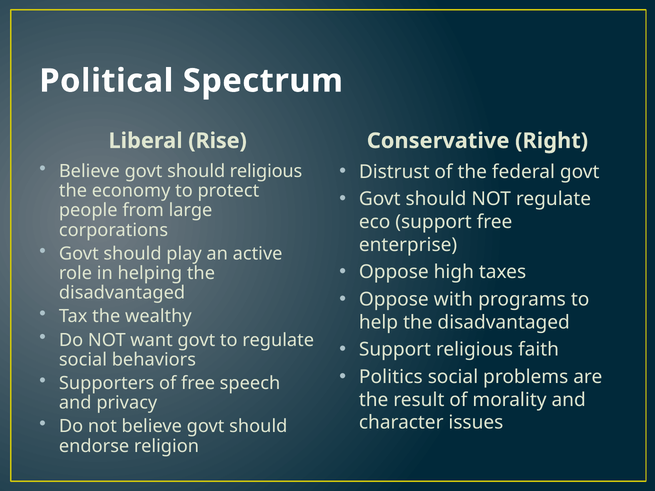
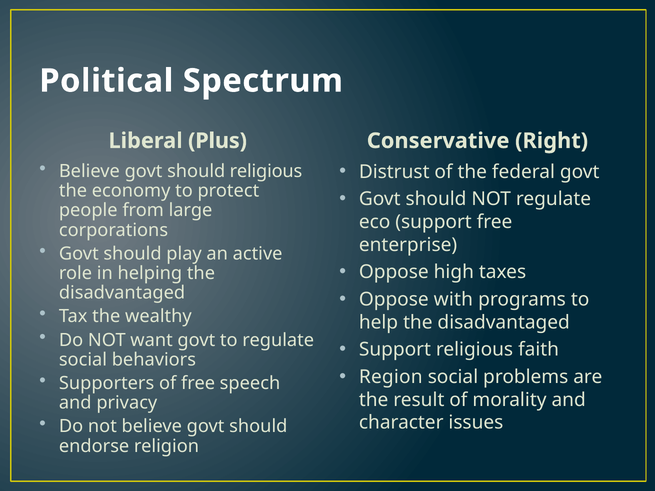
Rise: Rise -> Plus (218, 141)
Politics: Politics -> Region (391, 377)
